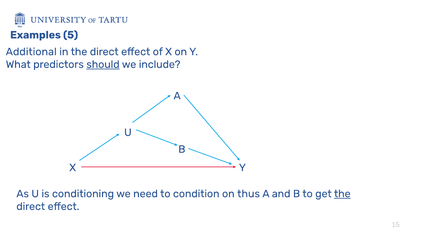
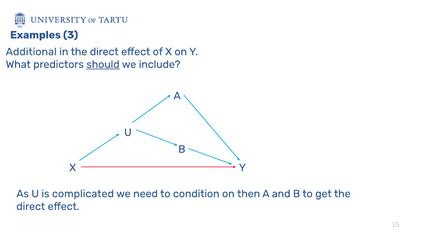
5: 5 -> 3 (71, 35)
conditioning: conditioning -> complicated (83, 194)
thus: thus -> then (249, 194)
the underline: present -> none (342, 194)
